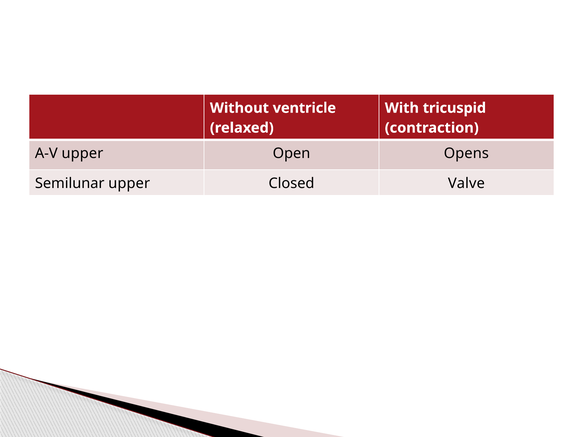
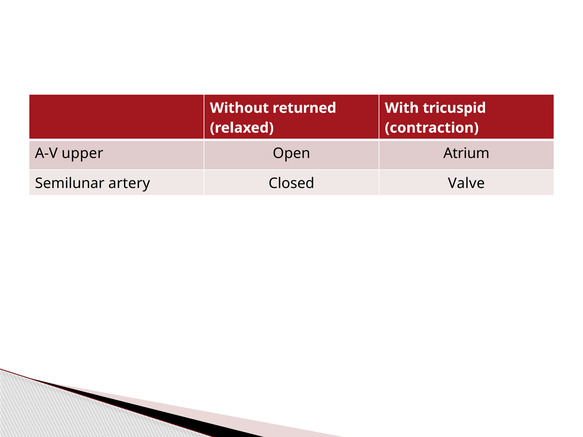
ventricle: ventricle -> returned (304, 108)
Opens: Opens -> Atrium (466, 154)
Semilunar upper: upper -> artery (129, 184)
